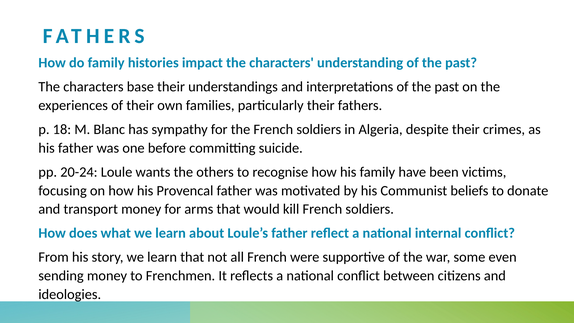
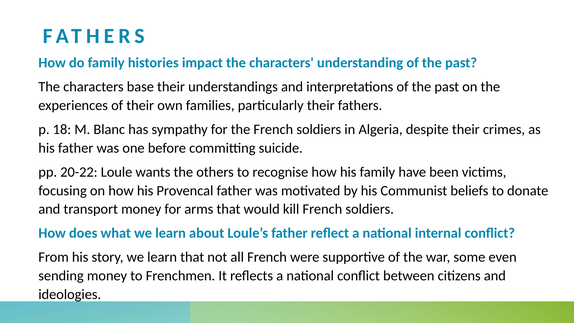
20-24: 20-24 -> 20-22 (79, 172)
